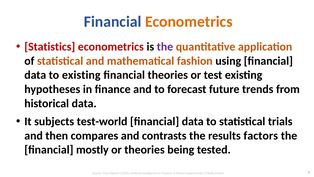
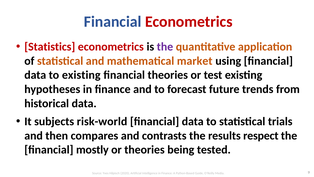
Econometrics colour: orange -> red (189, 22)
fashion: fashion -> market (195, 61)
test-world: test-world -> risk-world (102, 121)
factors: factors -> respect (261, 135)
